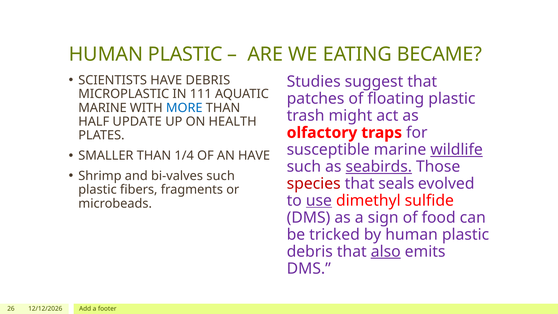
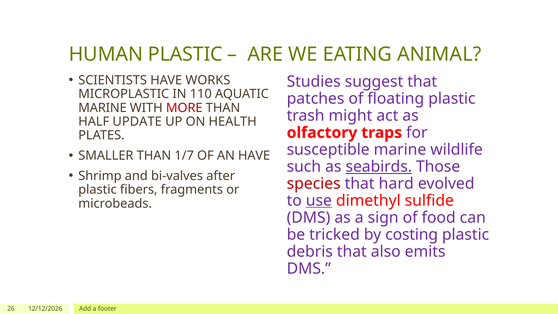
BECAME: BECAME -> ANIMAL (439, 54)
HAVE DEBRIS: DEBRIS -> WORKS (208, 80)
111: 111 -> 110 (201, 94)
MORE colour: blue -> red (184, 108)
wildlife underline: present -> none (457, 150)
1/4: 1/4 -> 1/7 (184, 156)
bi-valves such: such -> after (221, 176)
seals: seals -> hard (396, 184)
by human: human -> costing (412, 234)
also underline: present -> none (386, 251)
